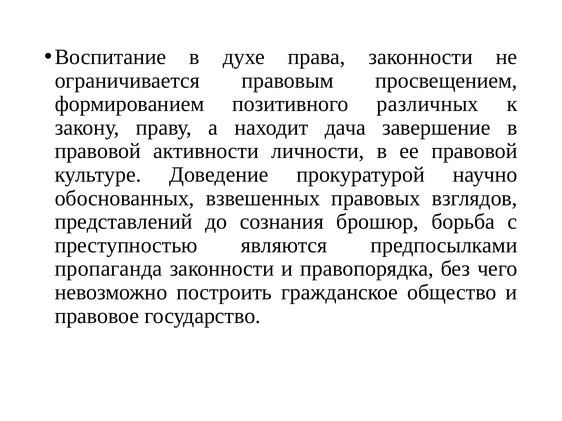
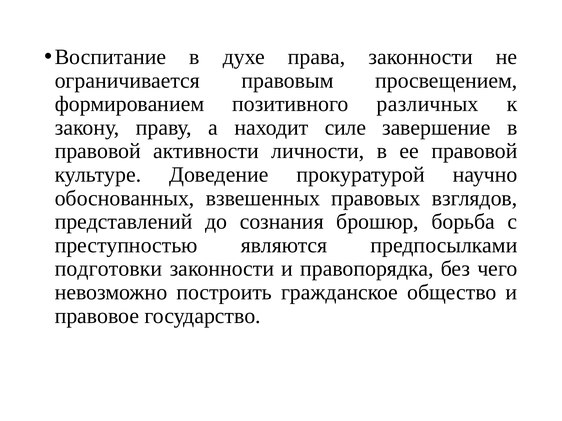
дача: дача -> силе (345, 128)
пропаганда: пропаганда -> подготовки (109, 269)
